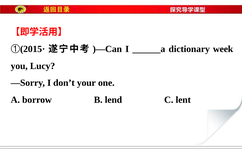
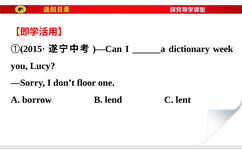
your: your -> floor (86, 83)
